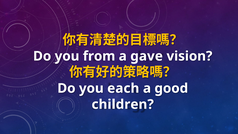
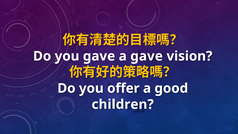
you from: from -> gave (99, 56)
each: each -> offer (123, 88)
